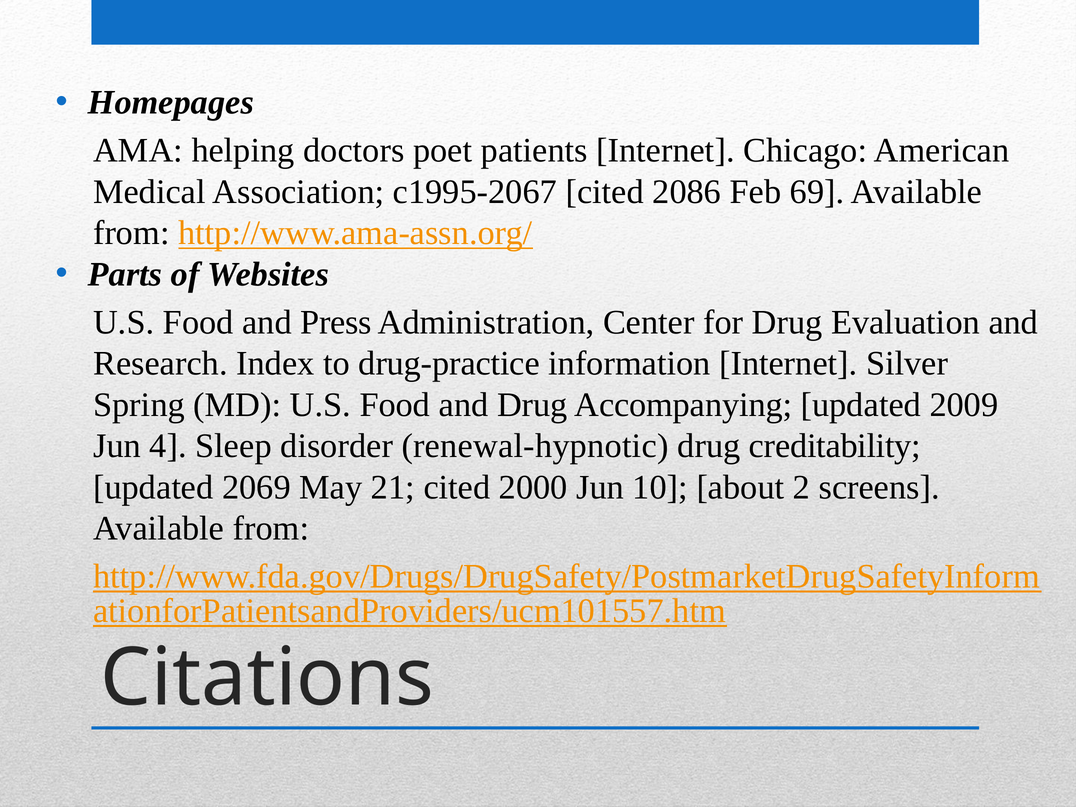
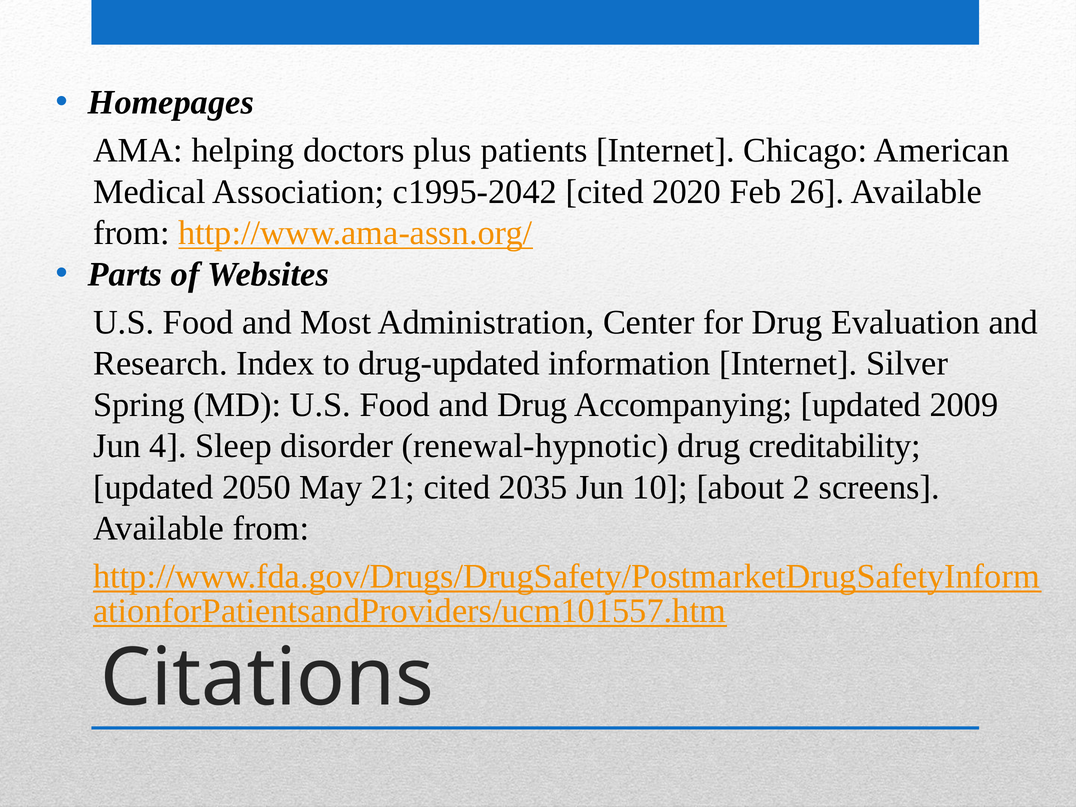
poet: poet -> plus (442, 151)
c1995-2067: c1995-2067 -> c1995-2042 (475, 192)
2086: 2086 -> 2020 (687, 192)
69: 69 -> 26 (817, 192)
Press: Press -> Most (336, 322)
drug-practice: drug-practice -> drug-updated (449, 364)
2069: 2069 -> 2050 (256, 487)
2000: 2000 -> 2035 (533, 487)
